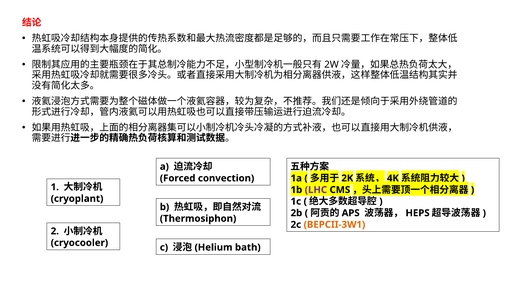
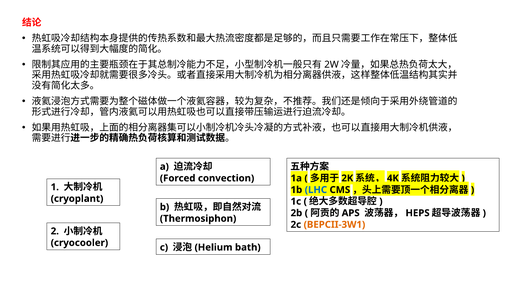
LHC colour: purple -> blue (316, 190)
